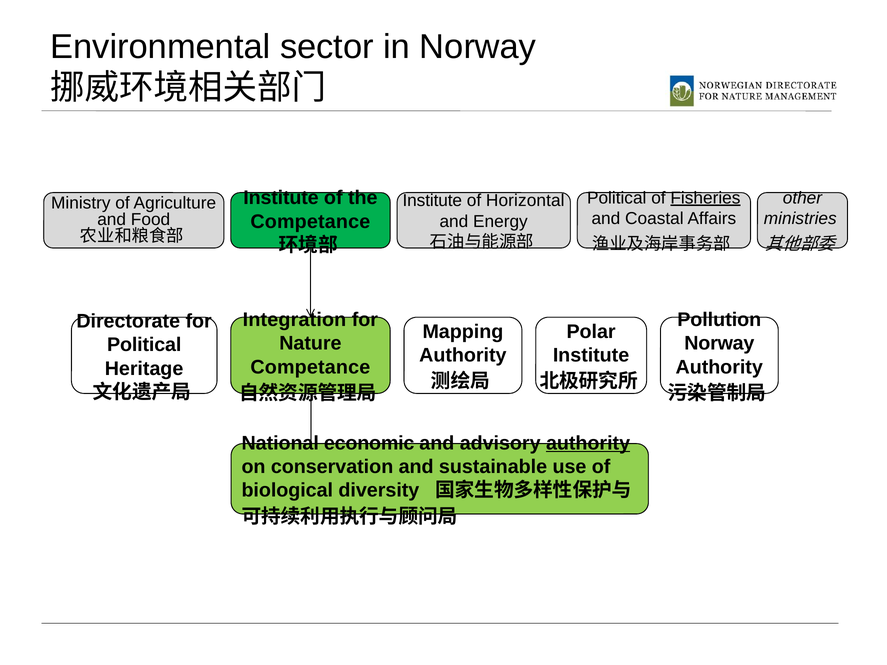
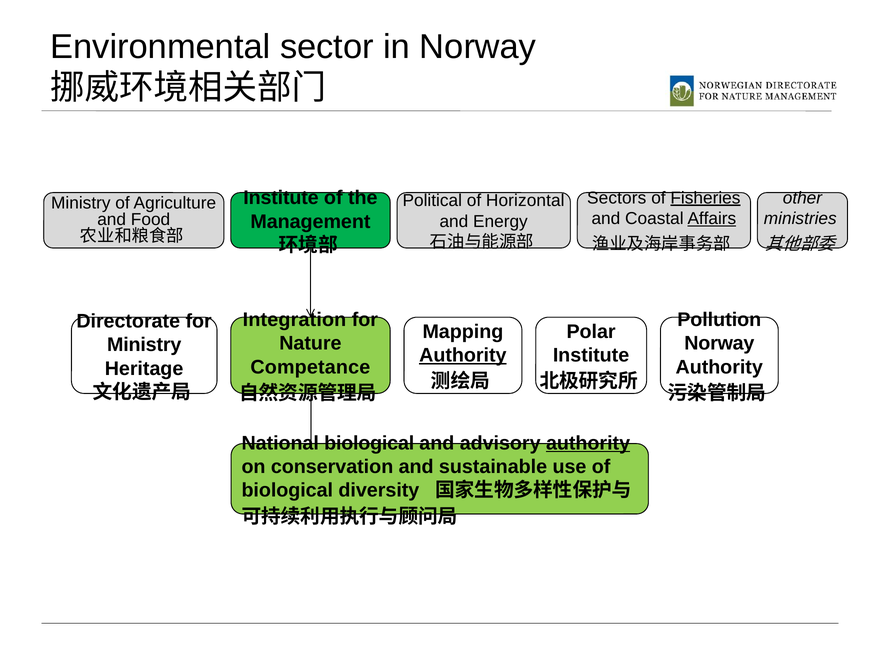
Political: Political -> Sectors (617, 198)
Institute: Institute -> Political (432, 201)
Affairs underline: none -> present (712, 219)
Competance: Competance -> Management (310, 222)
Political: Political -> Ministry (144, 345)
Authority underline: none -> present (463, 355)
National economic: economic -> biological (369, 443)
